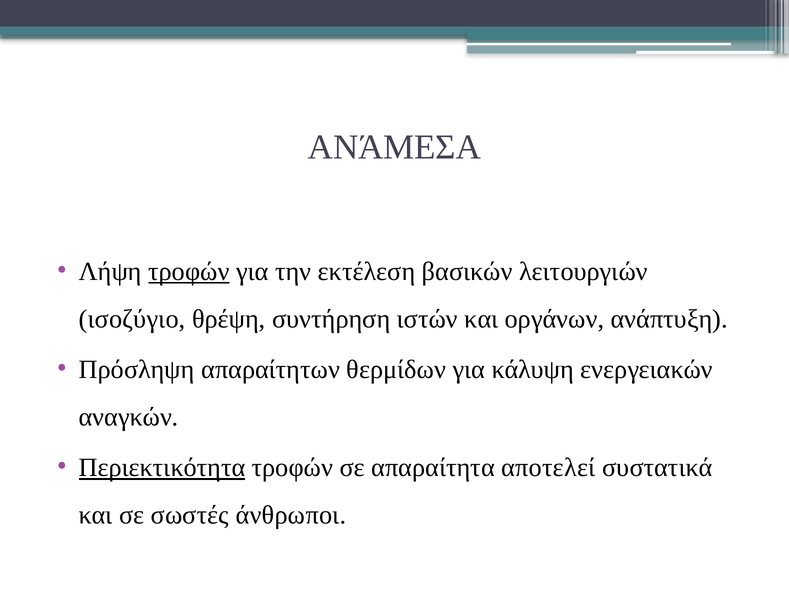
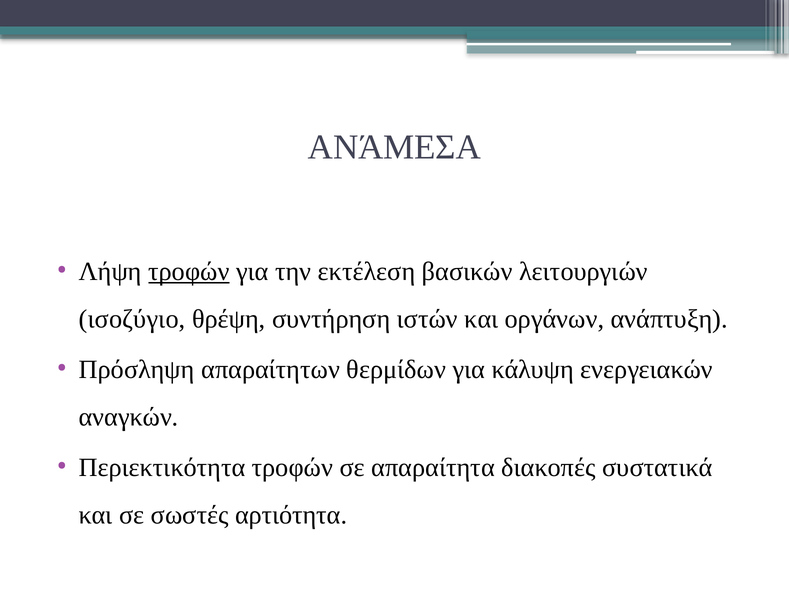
Περιεκτικότητα underline: present -> none (162, 467)
αποτελεί: αποτελεί -> διακοπές (549, 467)
άνθρωποι: άνθρωποι -> αρτιότητα (291, 515)
